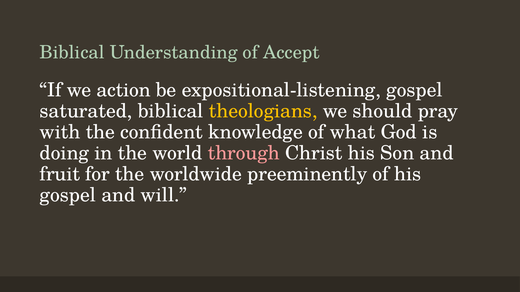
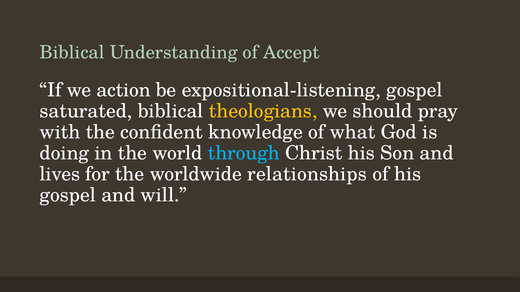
through colour: pink -> light blue (244, 153)
fruit: fruit -> lives (60, 174)
preeminently: preeminently -> relationships (307, 174)
